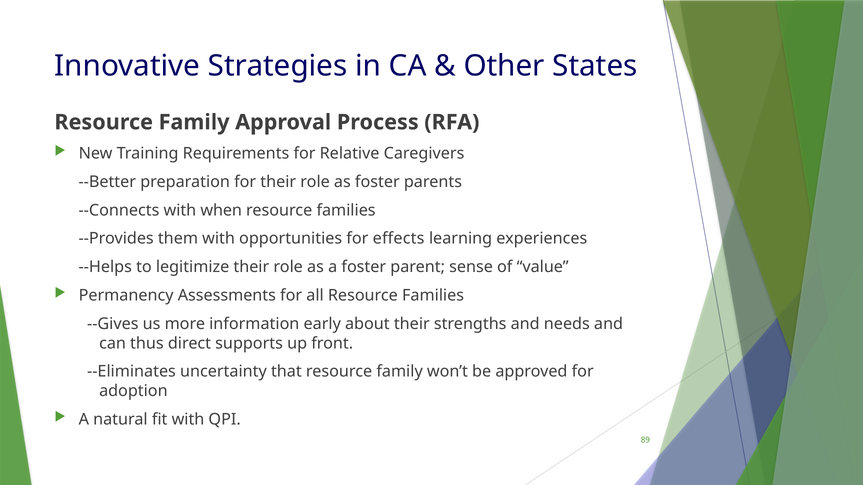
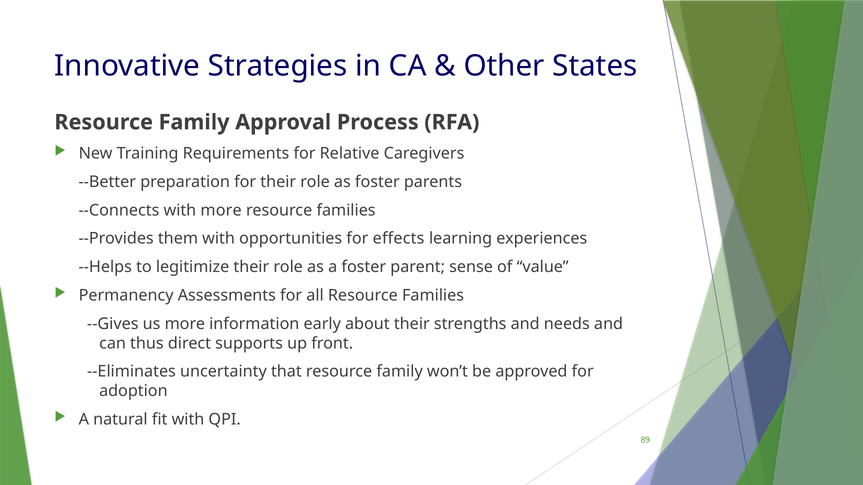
with when: when -> more (221, 210)
